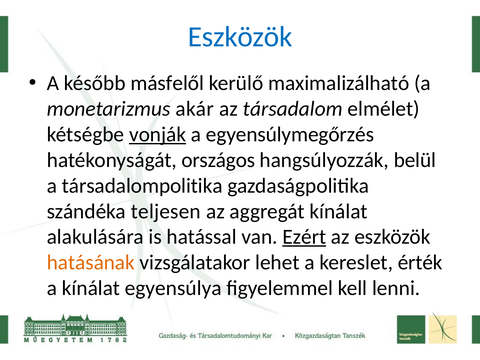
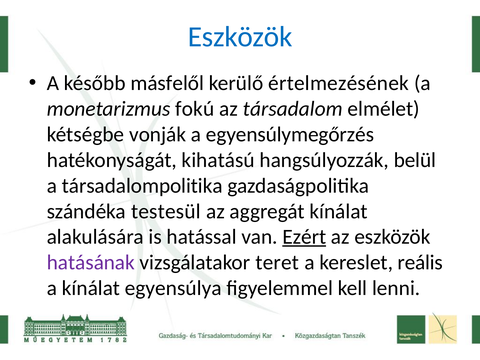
maximalizálható: maximalizálható -> értelmezésének (339, 83)
akár: akár -> fokú (195, 109)
vonják underline: present -> none (158, 135)
országos: országos -> kihatású (218, 160)
teljesen: teljesen -> testesül (166, 211)
hatásának colour: orange -> purple (91, 263)
lehet: lehet -> teret (277, 263)
érték: érték -> reális (420, 263)
